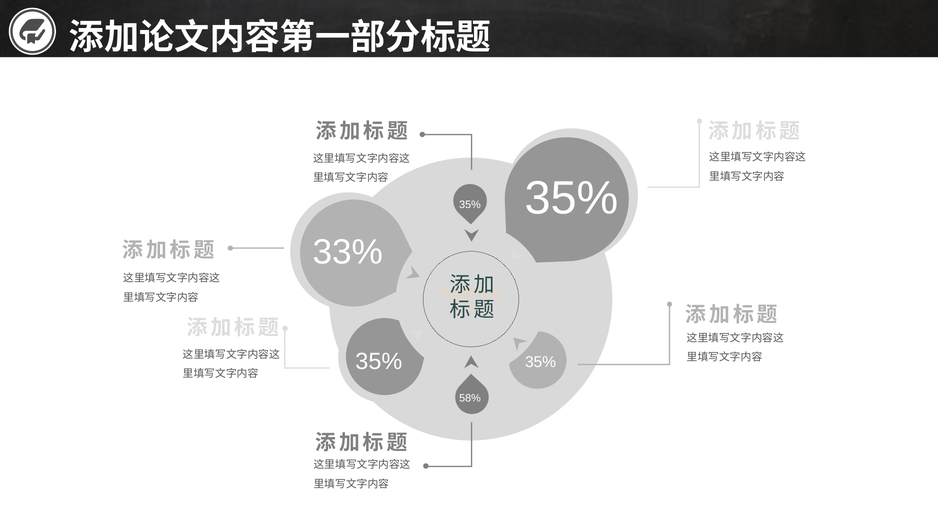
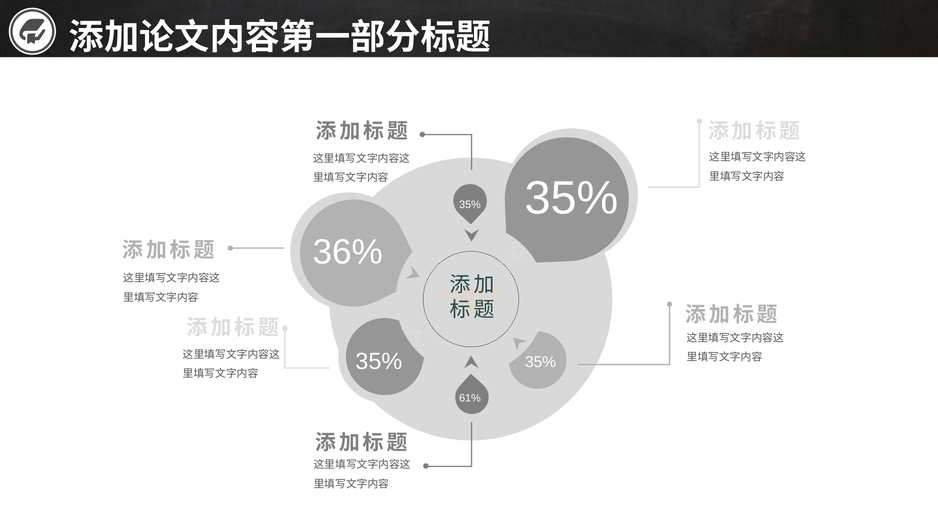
33%: 33% -> 36% (348, 253)
58%: 58% -> 61% (470, 399)
